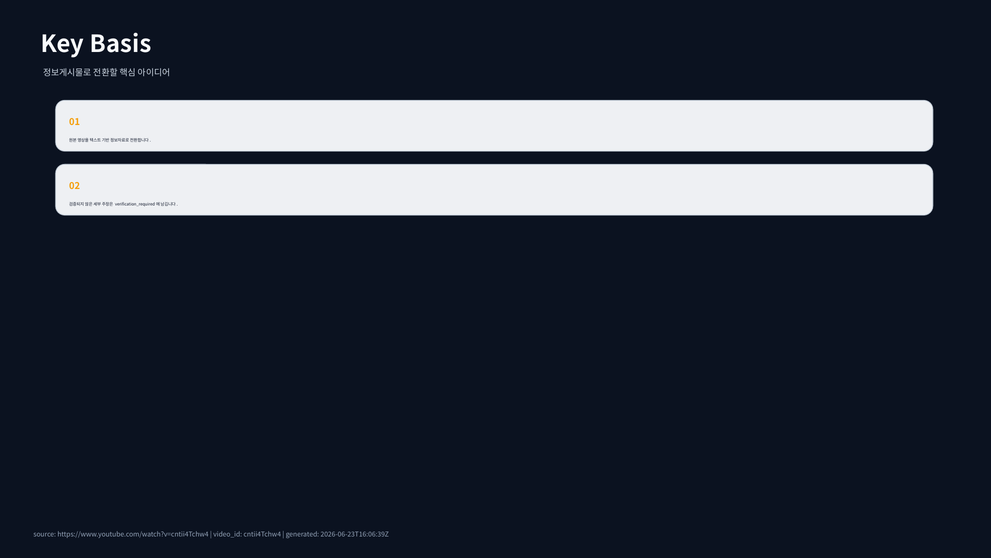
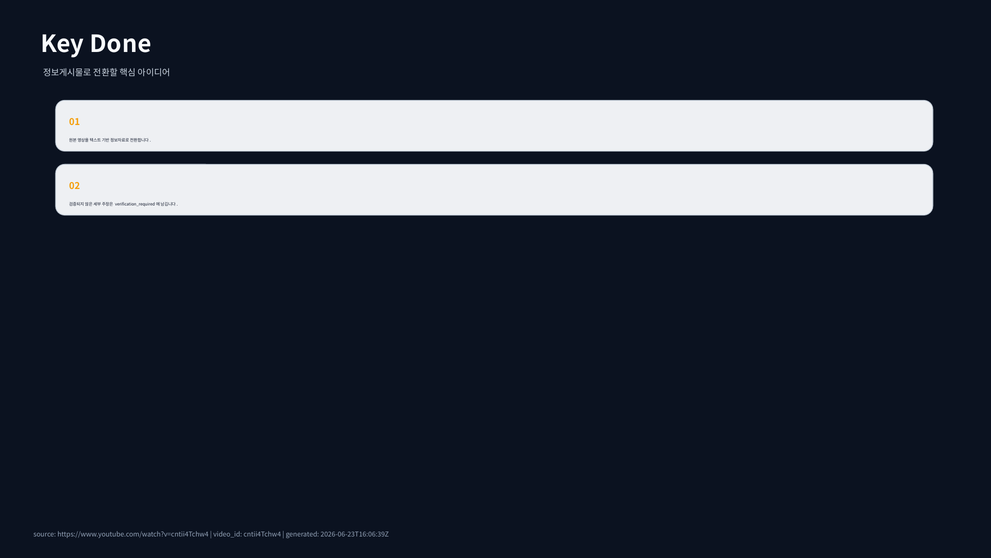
Basis: Basis -> Done (121, 44)
